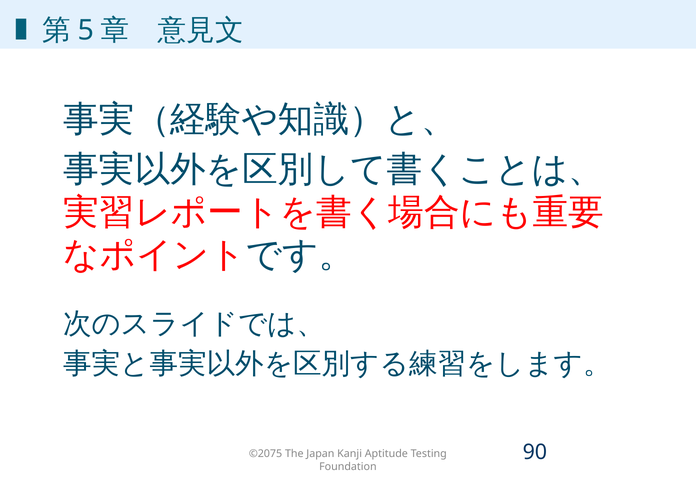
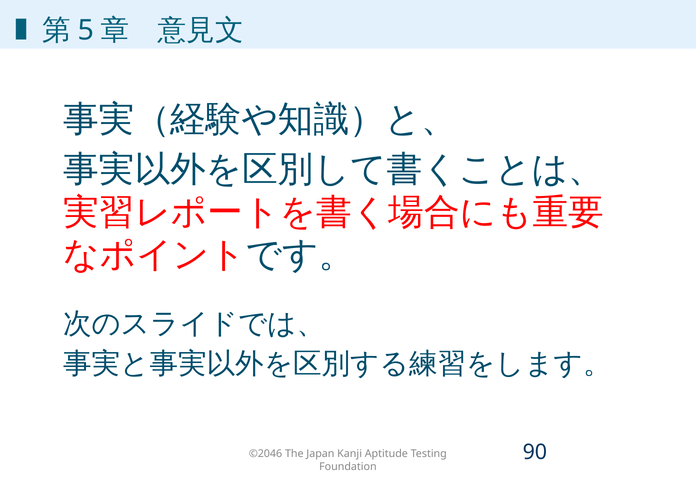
©2075: ©2075 -> ©2046 (266, 454)
